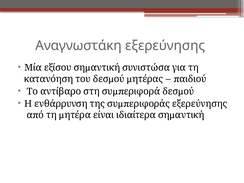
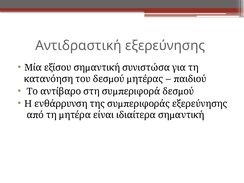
Αναγνωστάκη: Αναγνωστάκη -> Αντιδραστική (78, 46)
